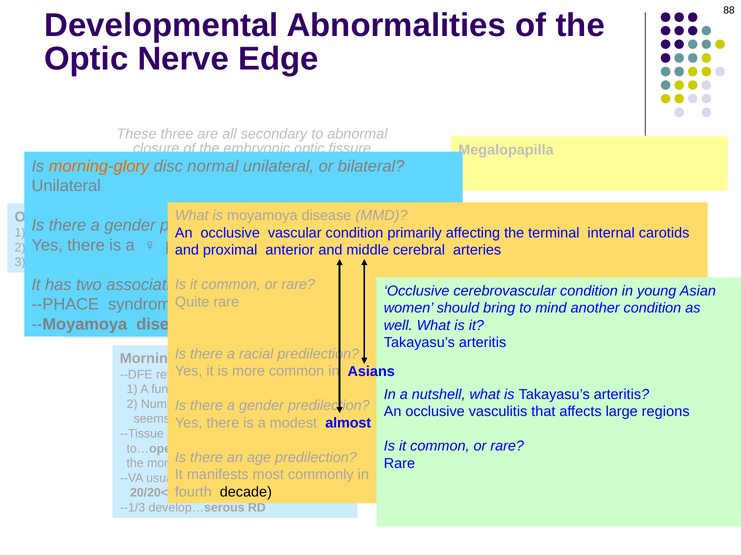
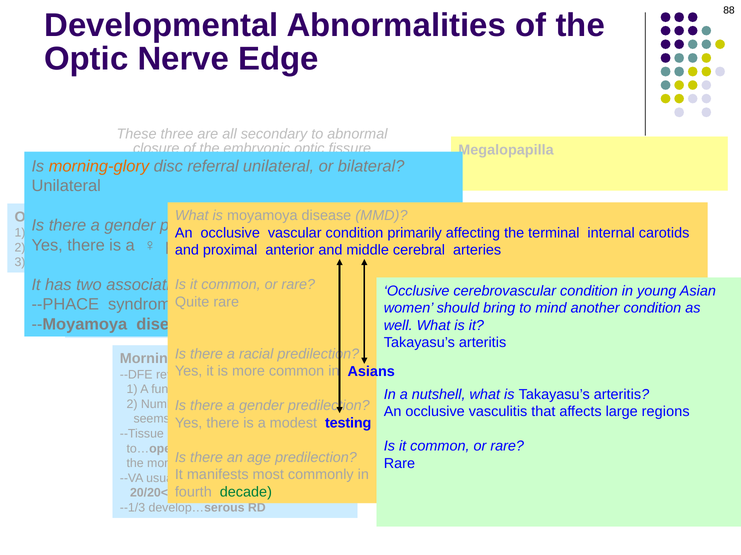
normal: normal -> referral (213, 167)
modest almost: almost -> testing (348, 423)
decade colour: black -> green (246, 493)
